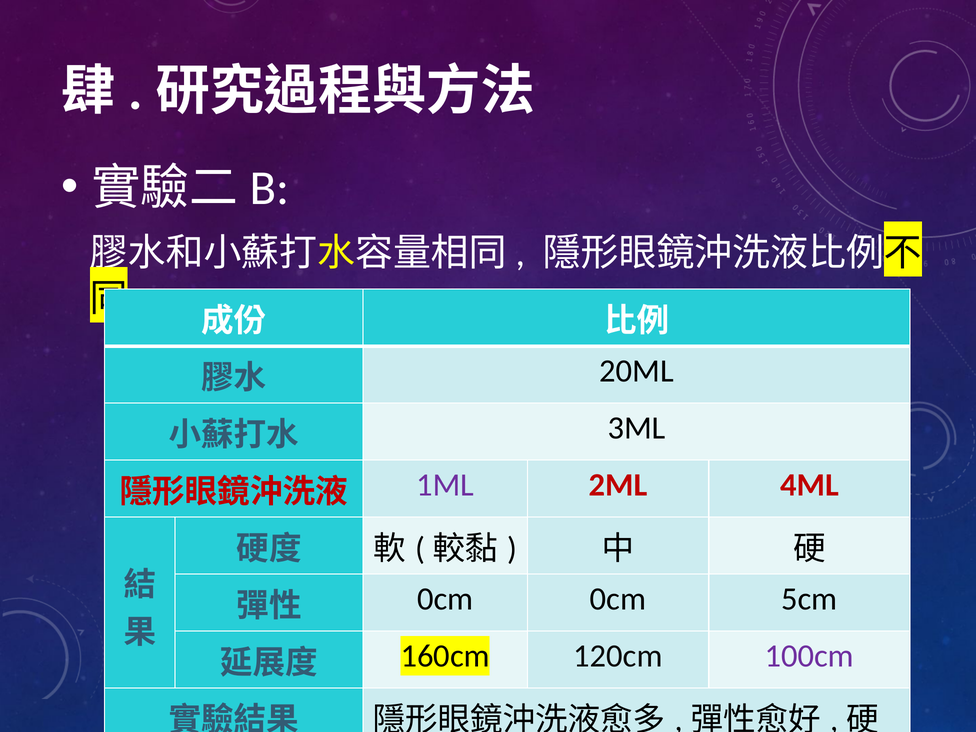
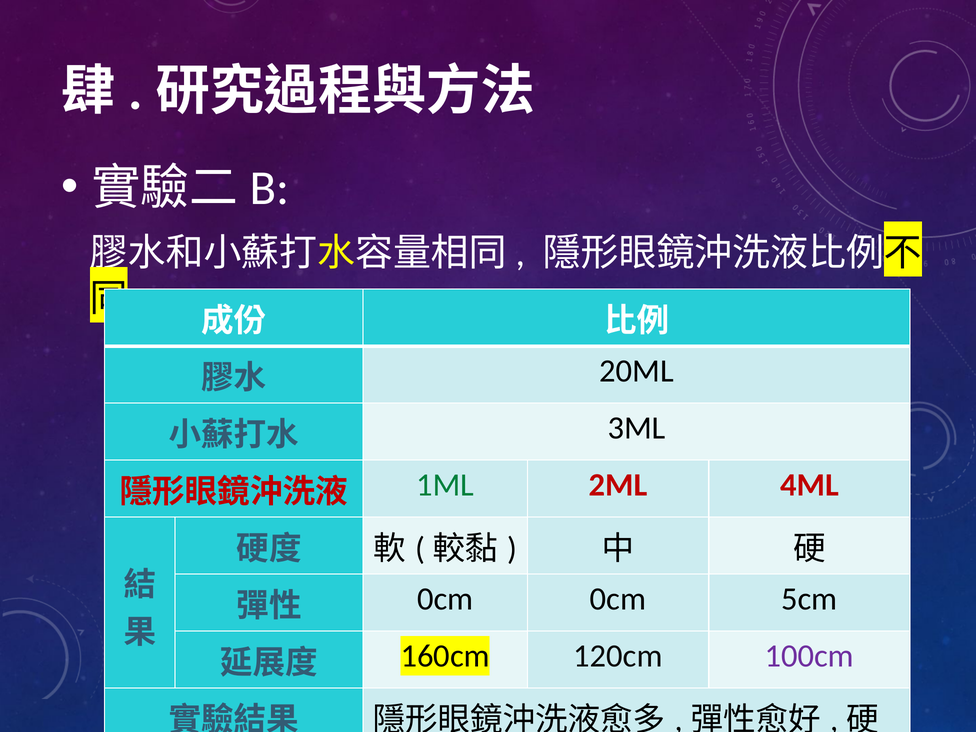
1ML colour: purple -> green (445, 485)
